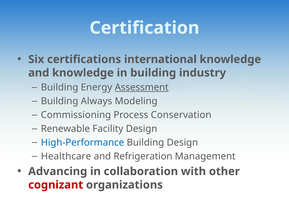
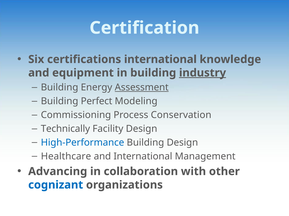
and knowledge: knowledge -> equipment (83, 73)
industry underline: none -> present (203, 73)
Always: Always -> Perfect (97, 102)
Renewable: Renewable -> Technically (65, 129)
and Refrigeration: Refrigeration -> International (143, 157)
cognizant colour: red -> blue (56, 185)
